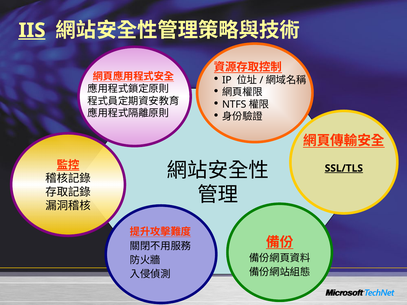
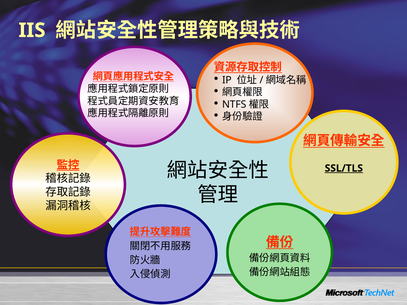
IIS underline: present -> none (32, 30)
